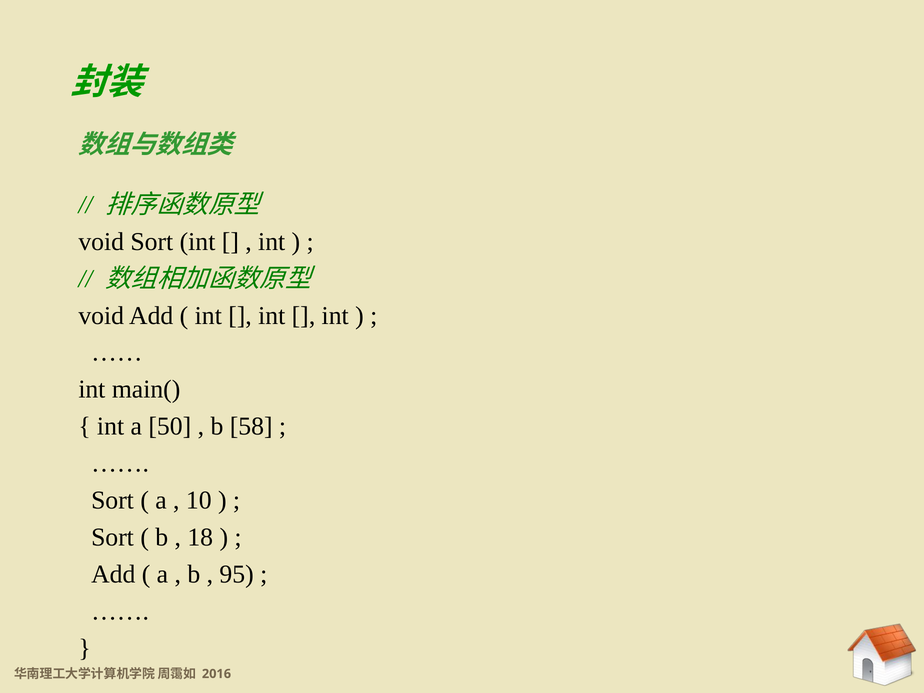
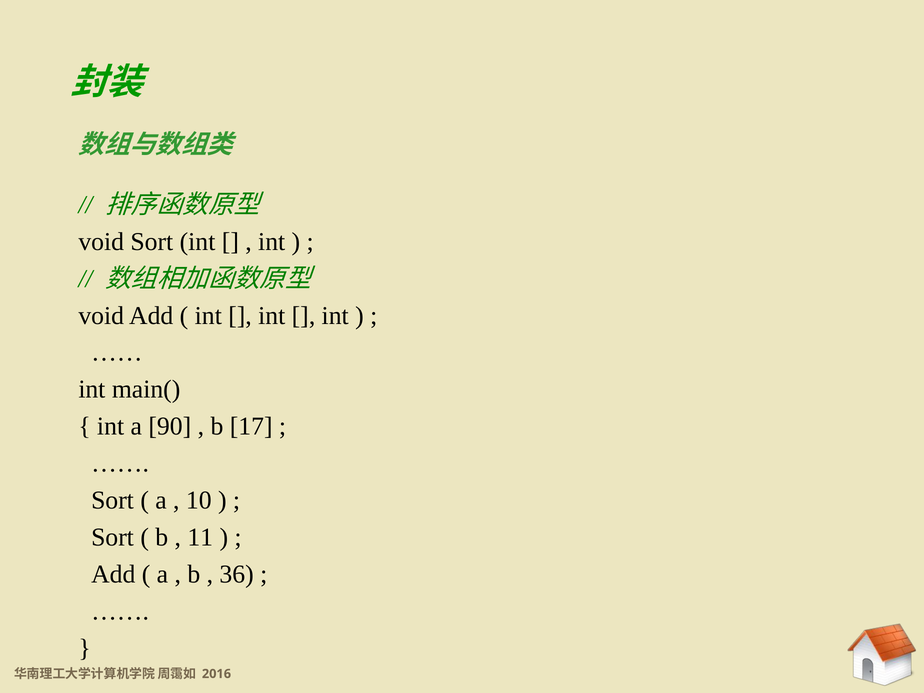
50: 50 -> 90 (170, 426)
58: 58 -> 17 (251, 426)
18: 18 -> 11 (200, 537)
95: 95 -> 36 (237, 574)
